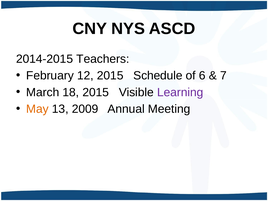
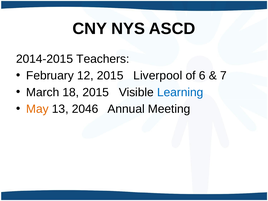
Schedule: Schedule -> Liverpool (158, 76)
Learning colour: purple -> blue (180, 92)
2009: 2009 -> 2046 (85, 109)
